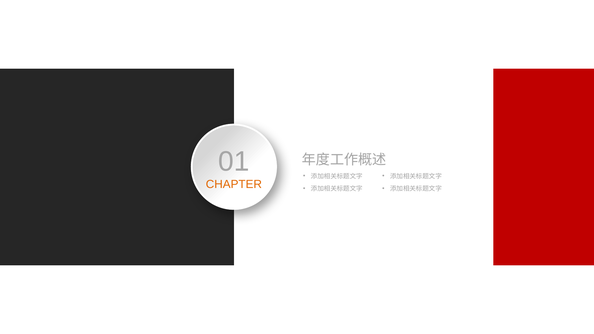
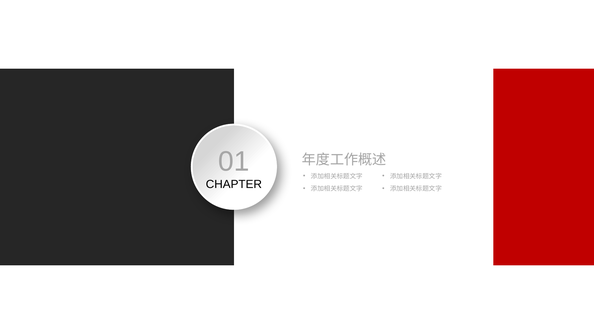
CHAPTER colour: orange -> black (234, 185)
